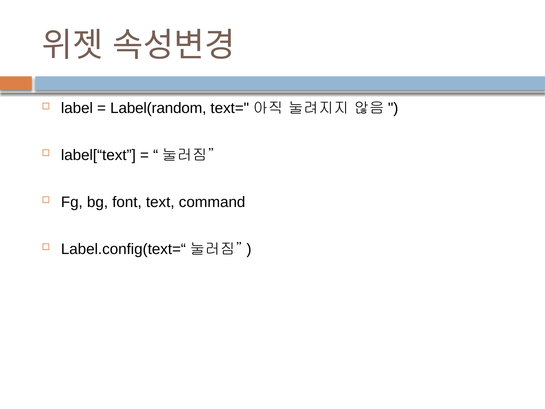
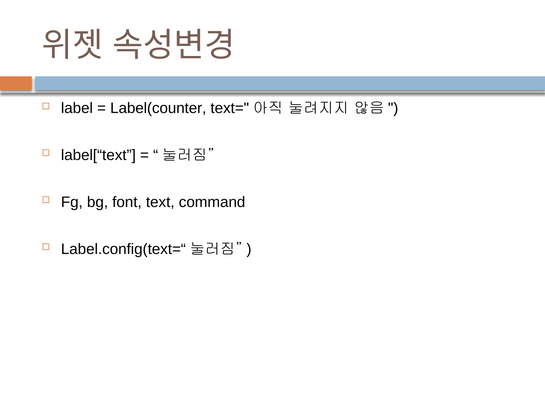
Label(random: Label(random -> Label(counter (158, 108)
